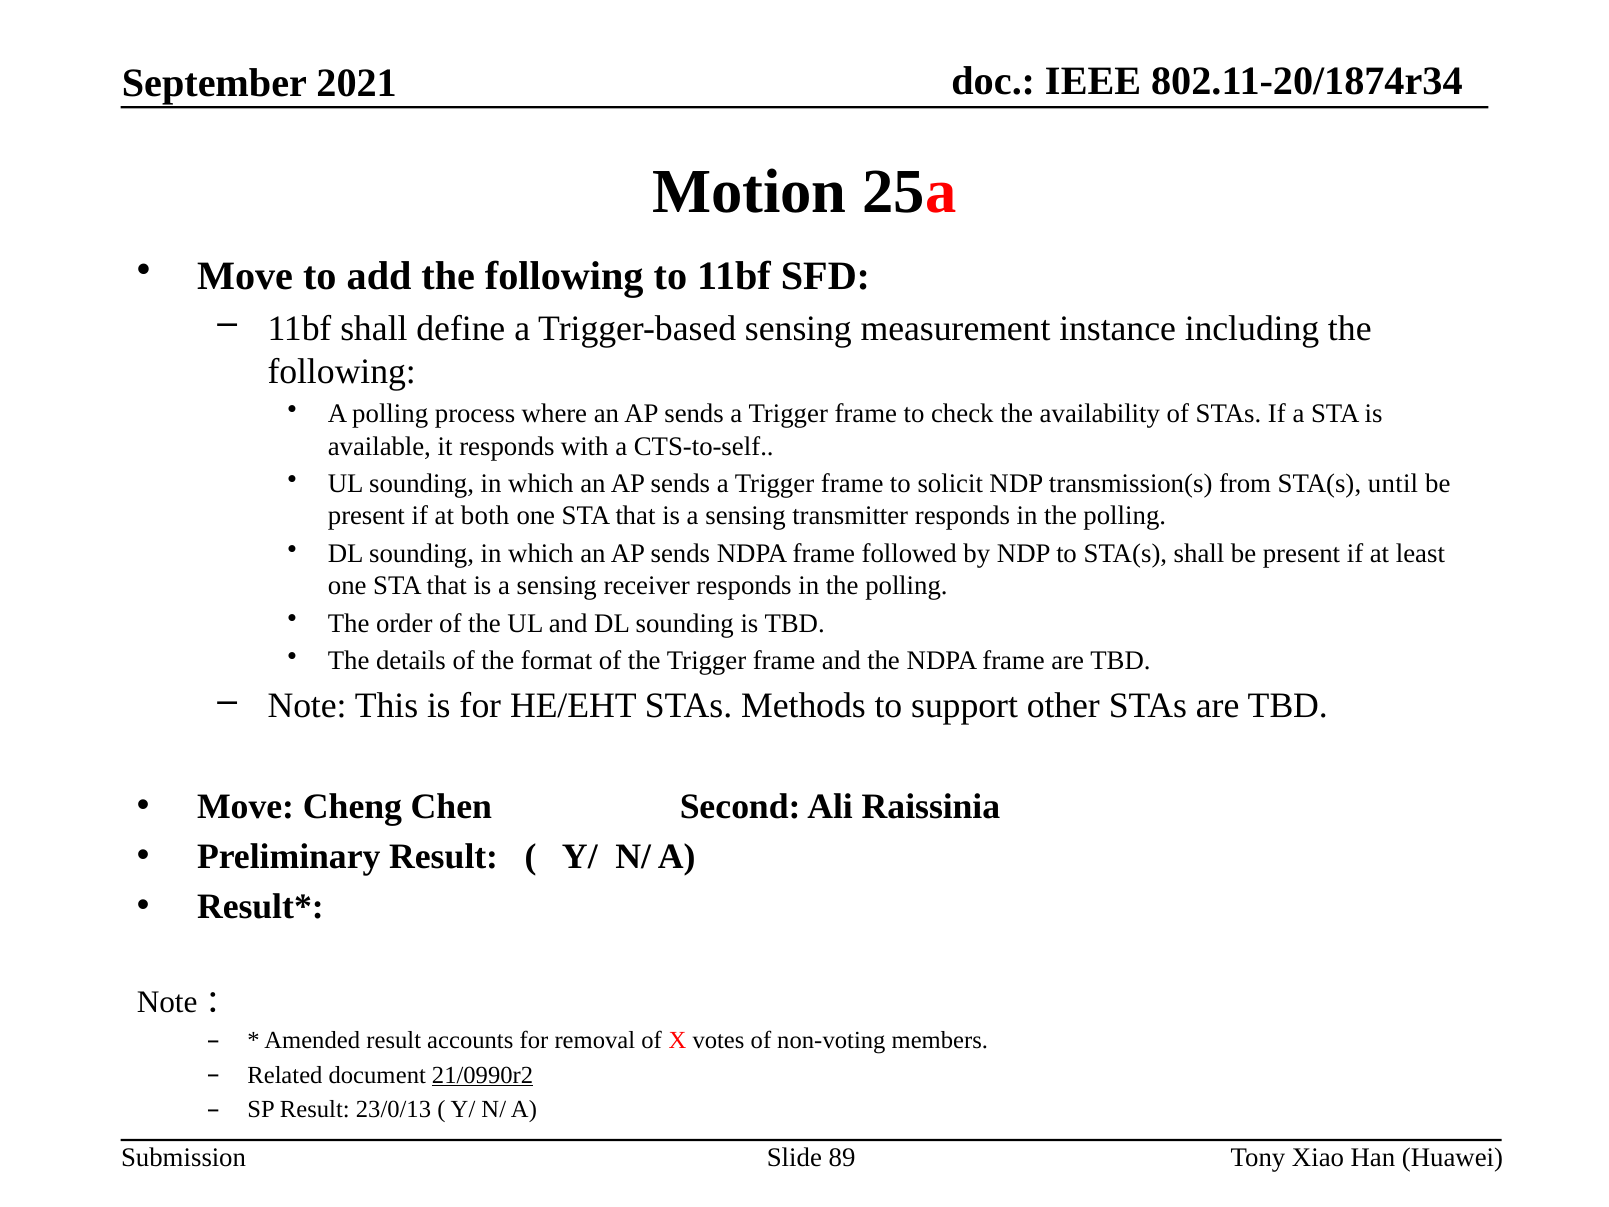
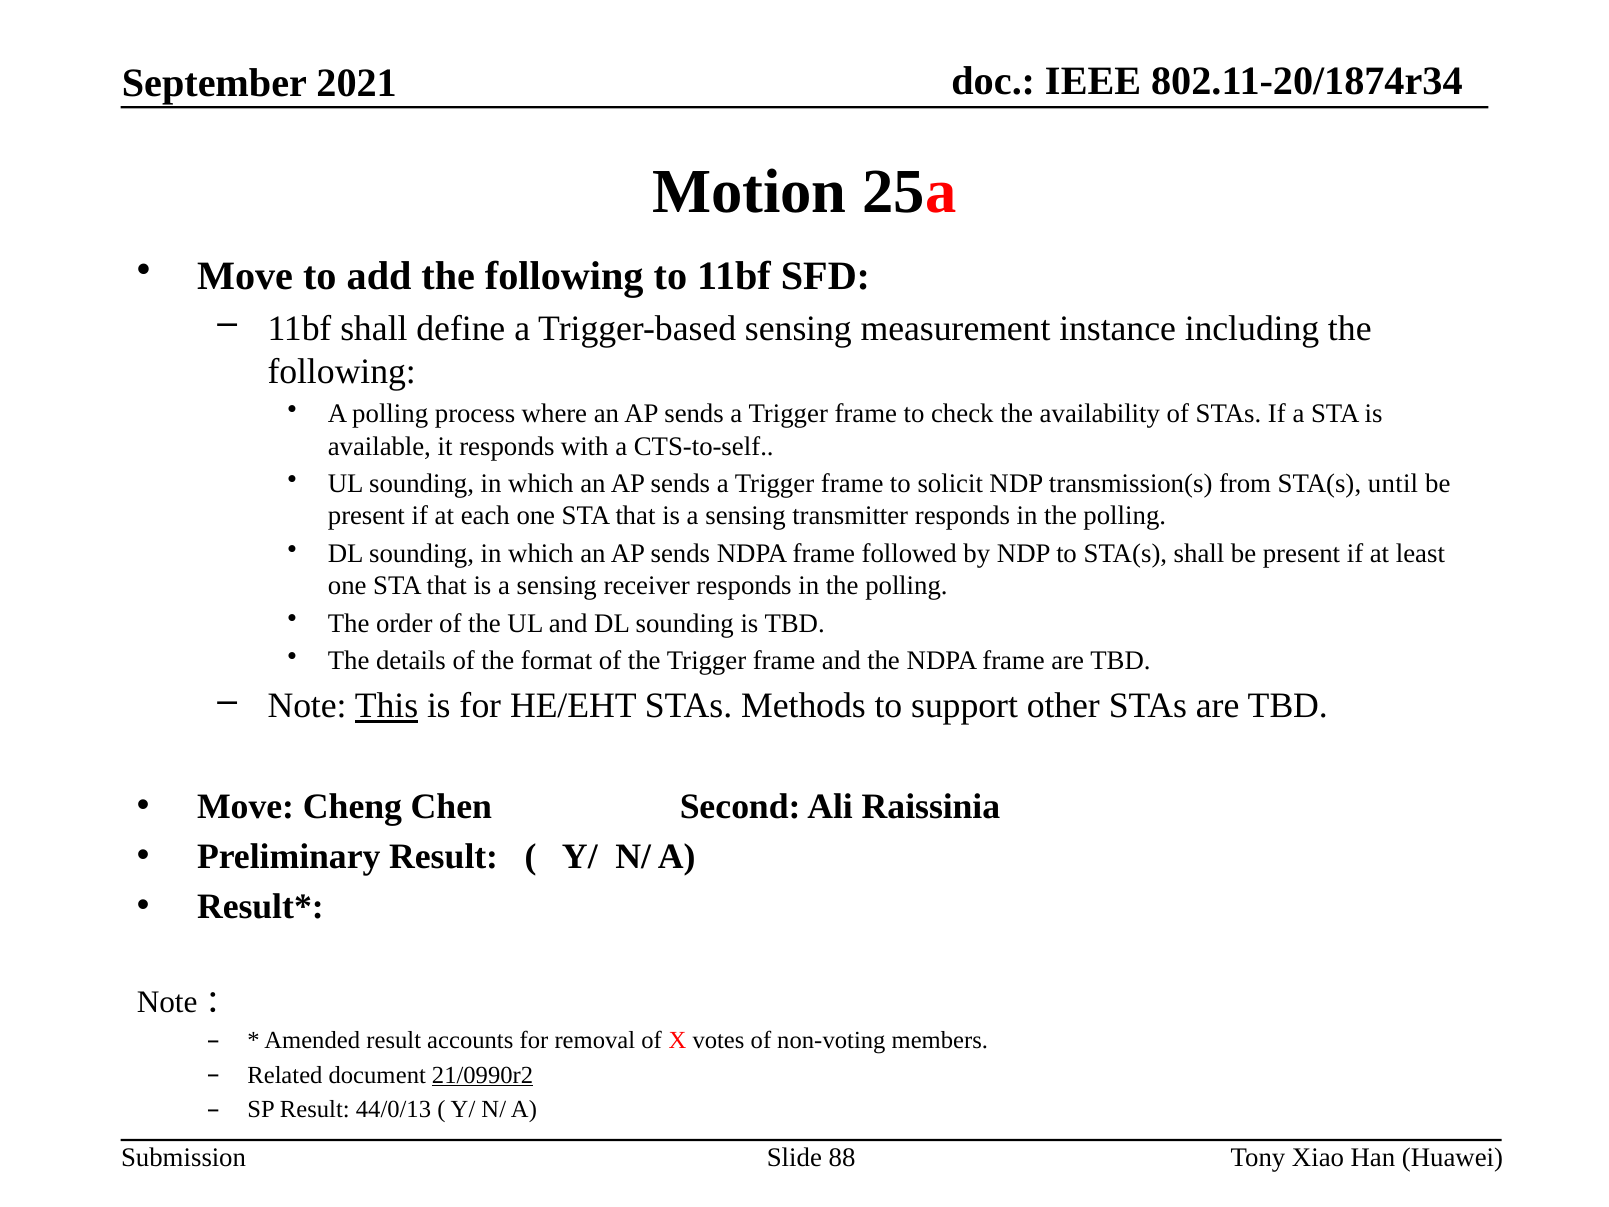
both: both -> each (485, 516)
This underline: none -> present (387, 706)
23/0/13: 23/0/13 -> 44/0/13 (393, 1109)
89: 89 -> 88 (842, 1157)
